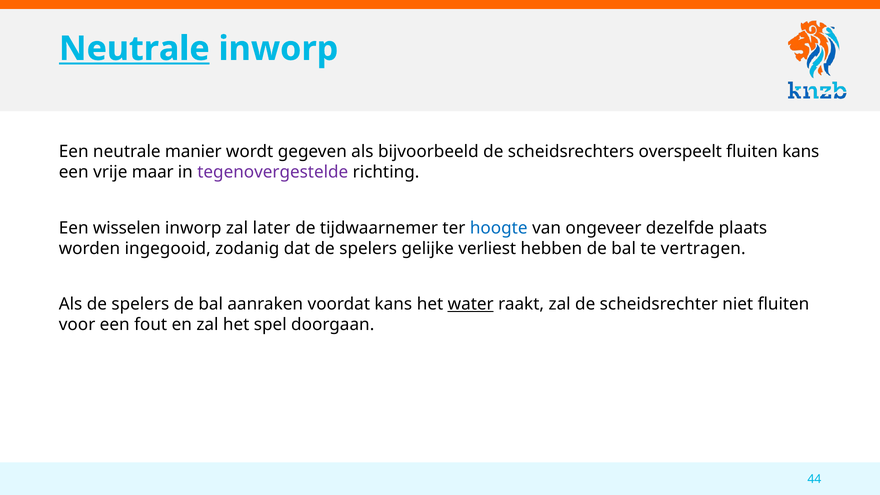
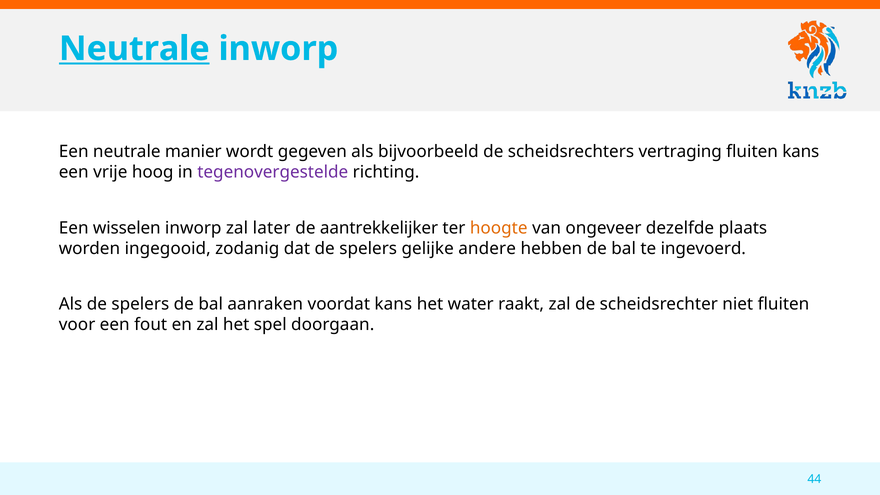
overspeelt: overspeelt -> vertraging (680, 152)
maar: maar -> hoog (153, 172)
tijdwaarnemer: tijdwaarnemer -> aantrekkelijker (379, 228)
hoogte colour: blue -> orange (499, 228)
verliest: verliest -> andere (487, 249)
vertragen: vertragen -> ingevoerd (703, 249)
water underline: present -> none (471, 304)
